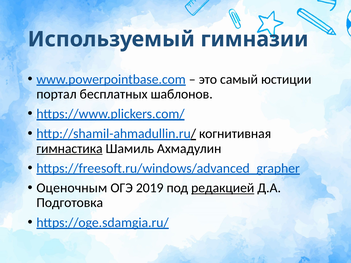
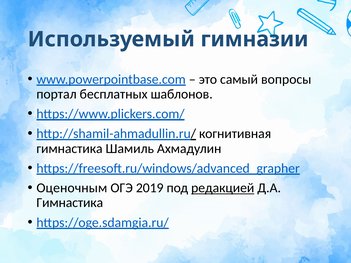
юстиции: юстиции -> вопросы (286, 79)
гимнастика underline: present -> none (70, 149)
Подготовка: Подготовка -> Гимнастика (70, 203)
